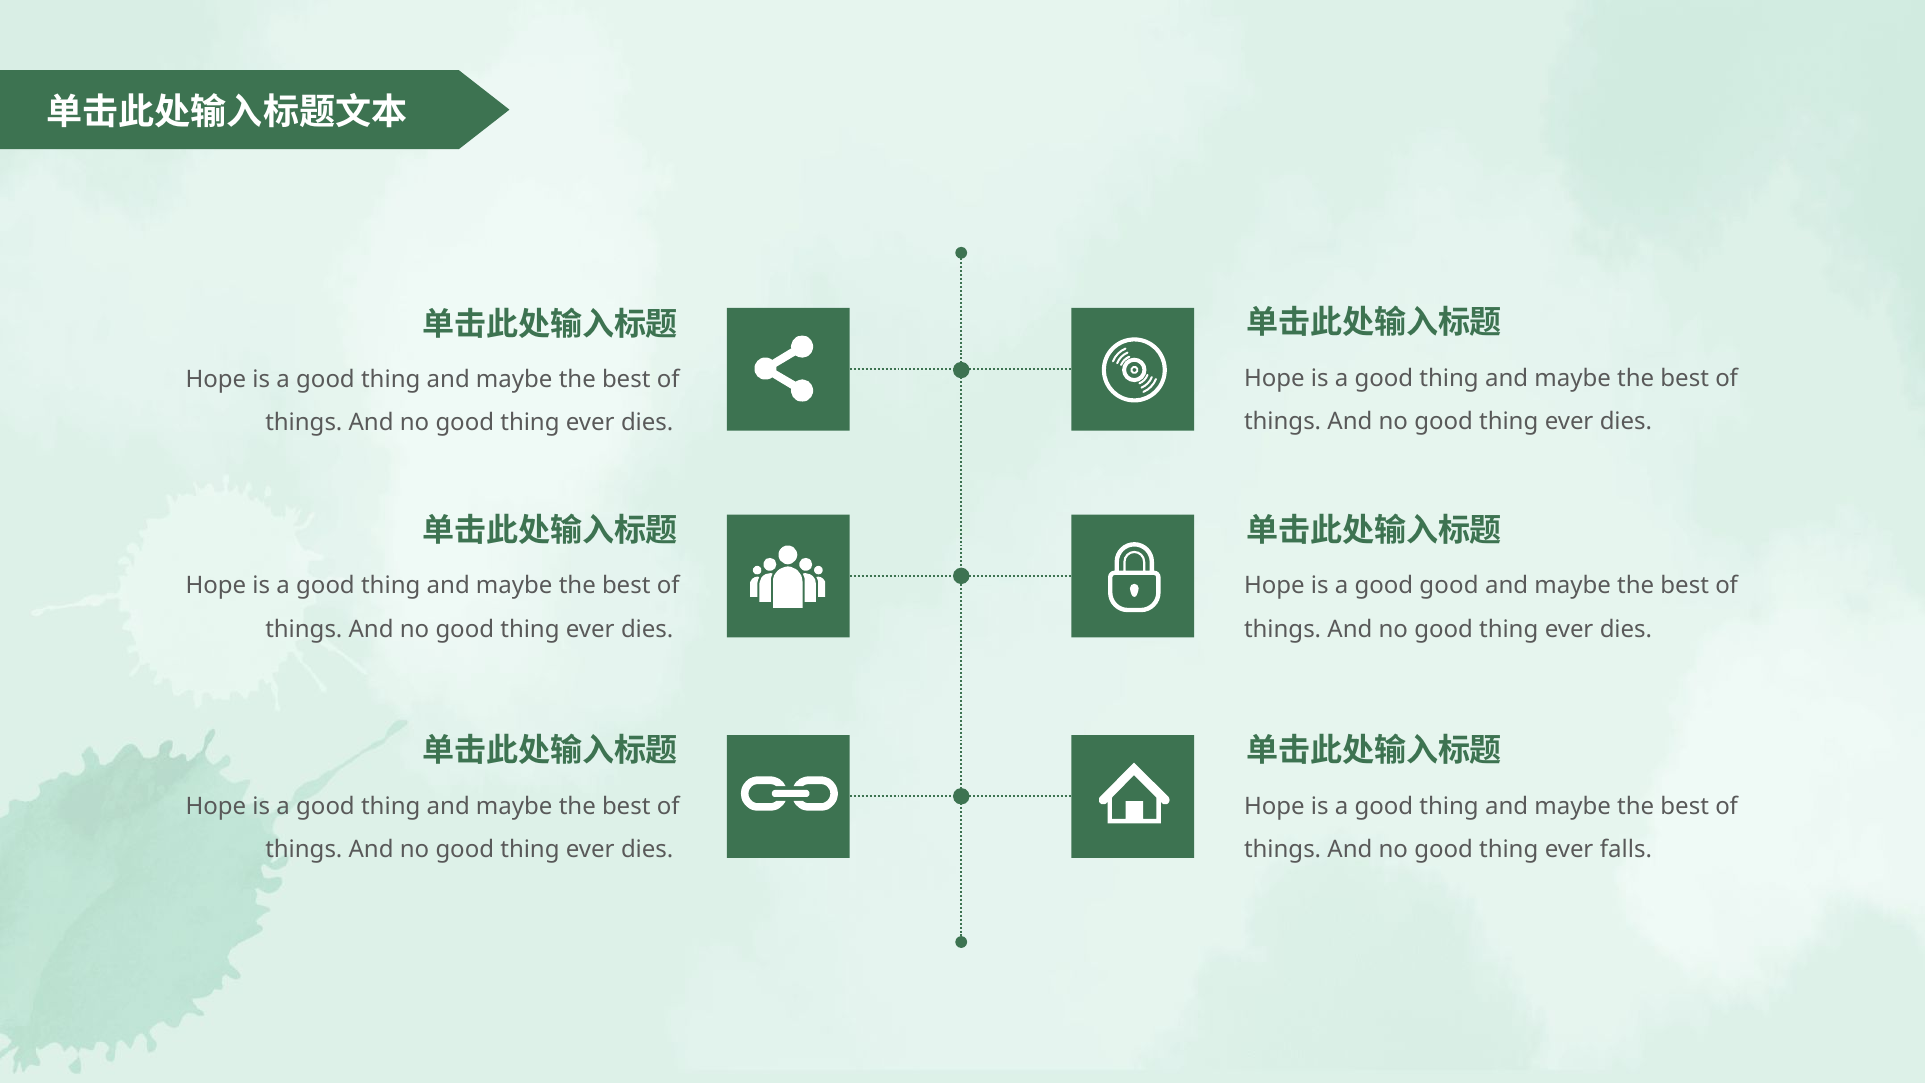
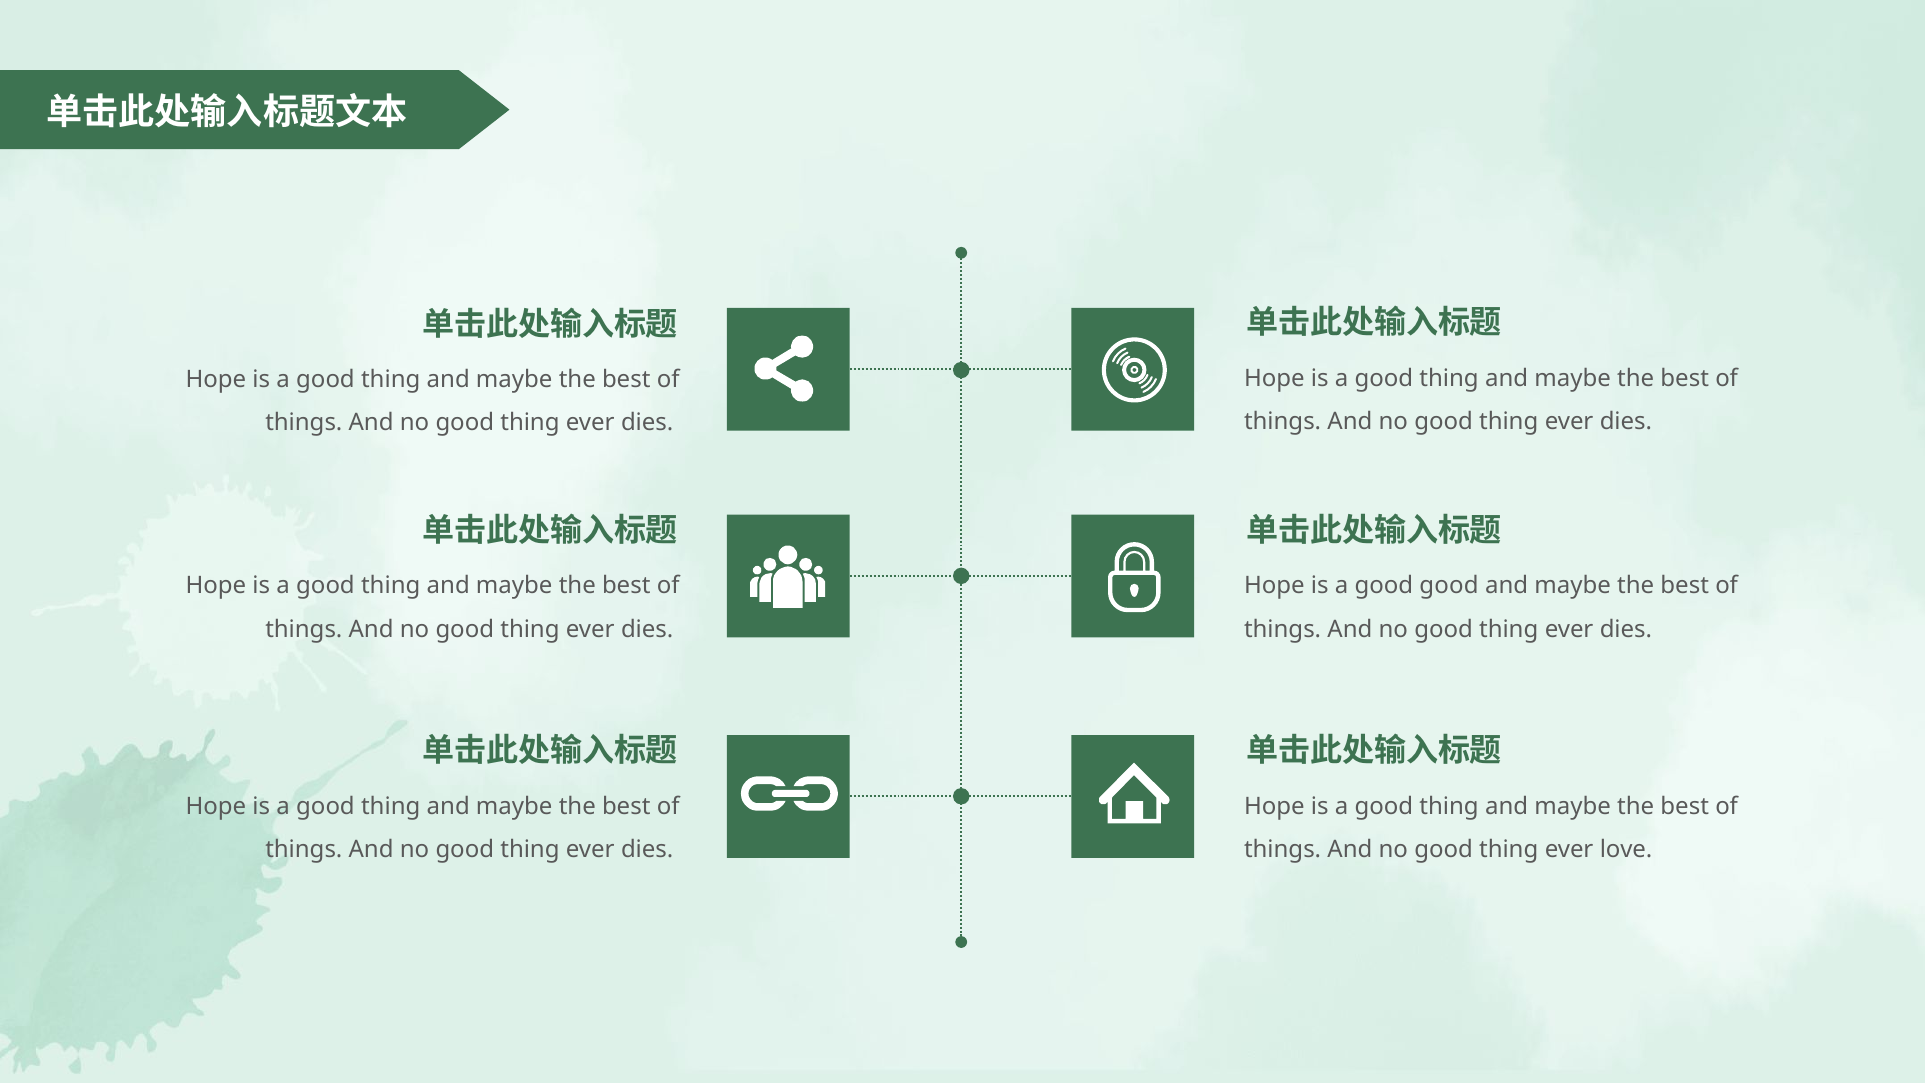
falls: falls -> love (1626, 850)
